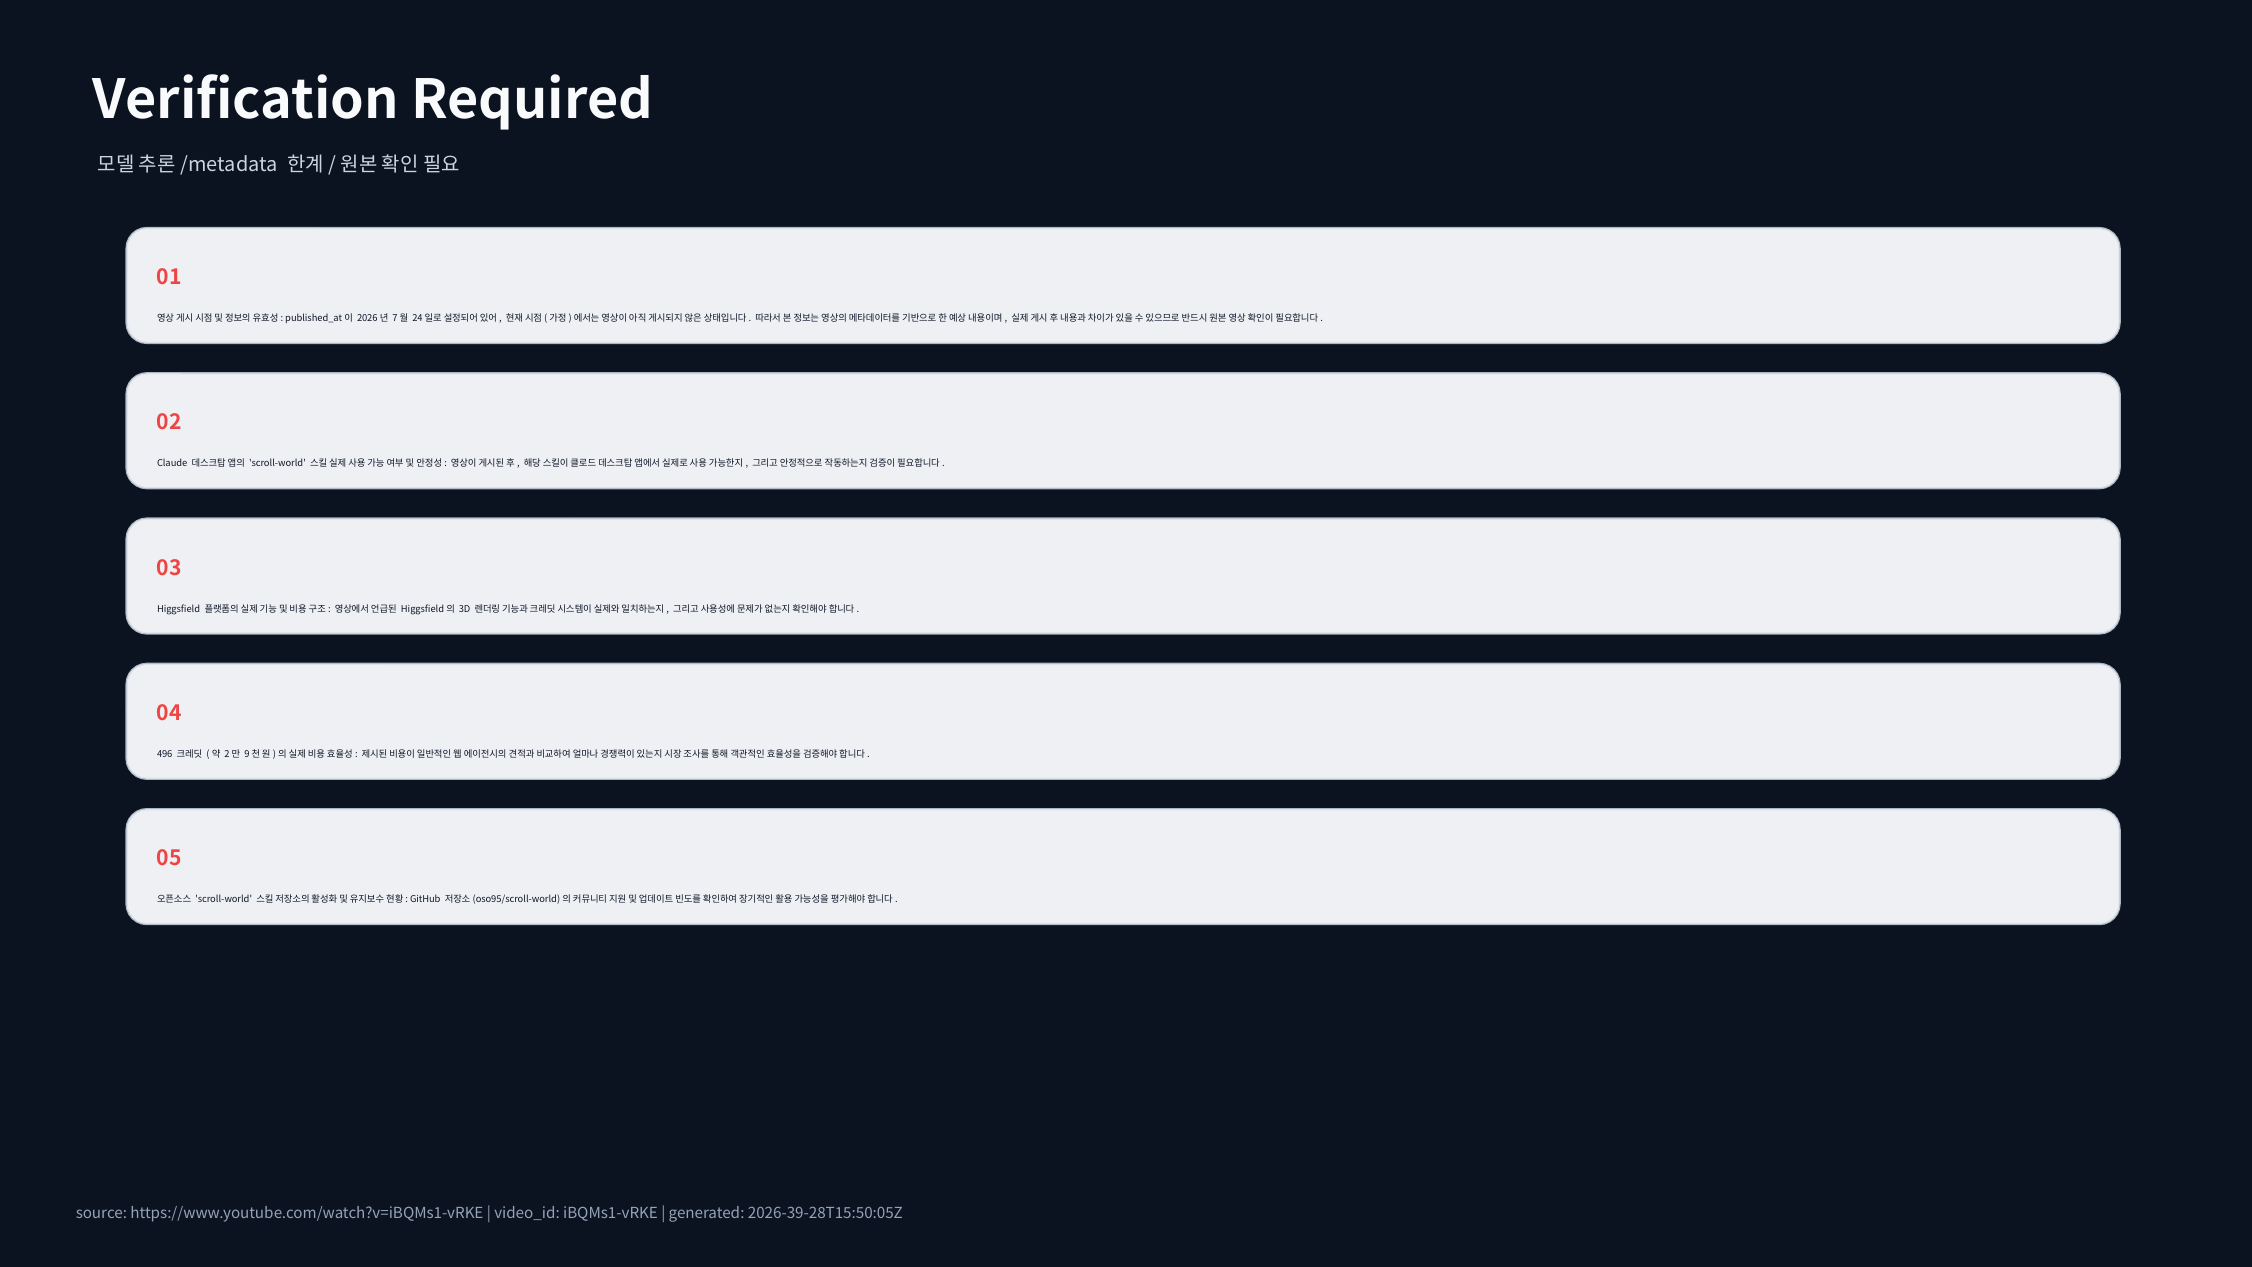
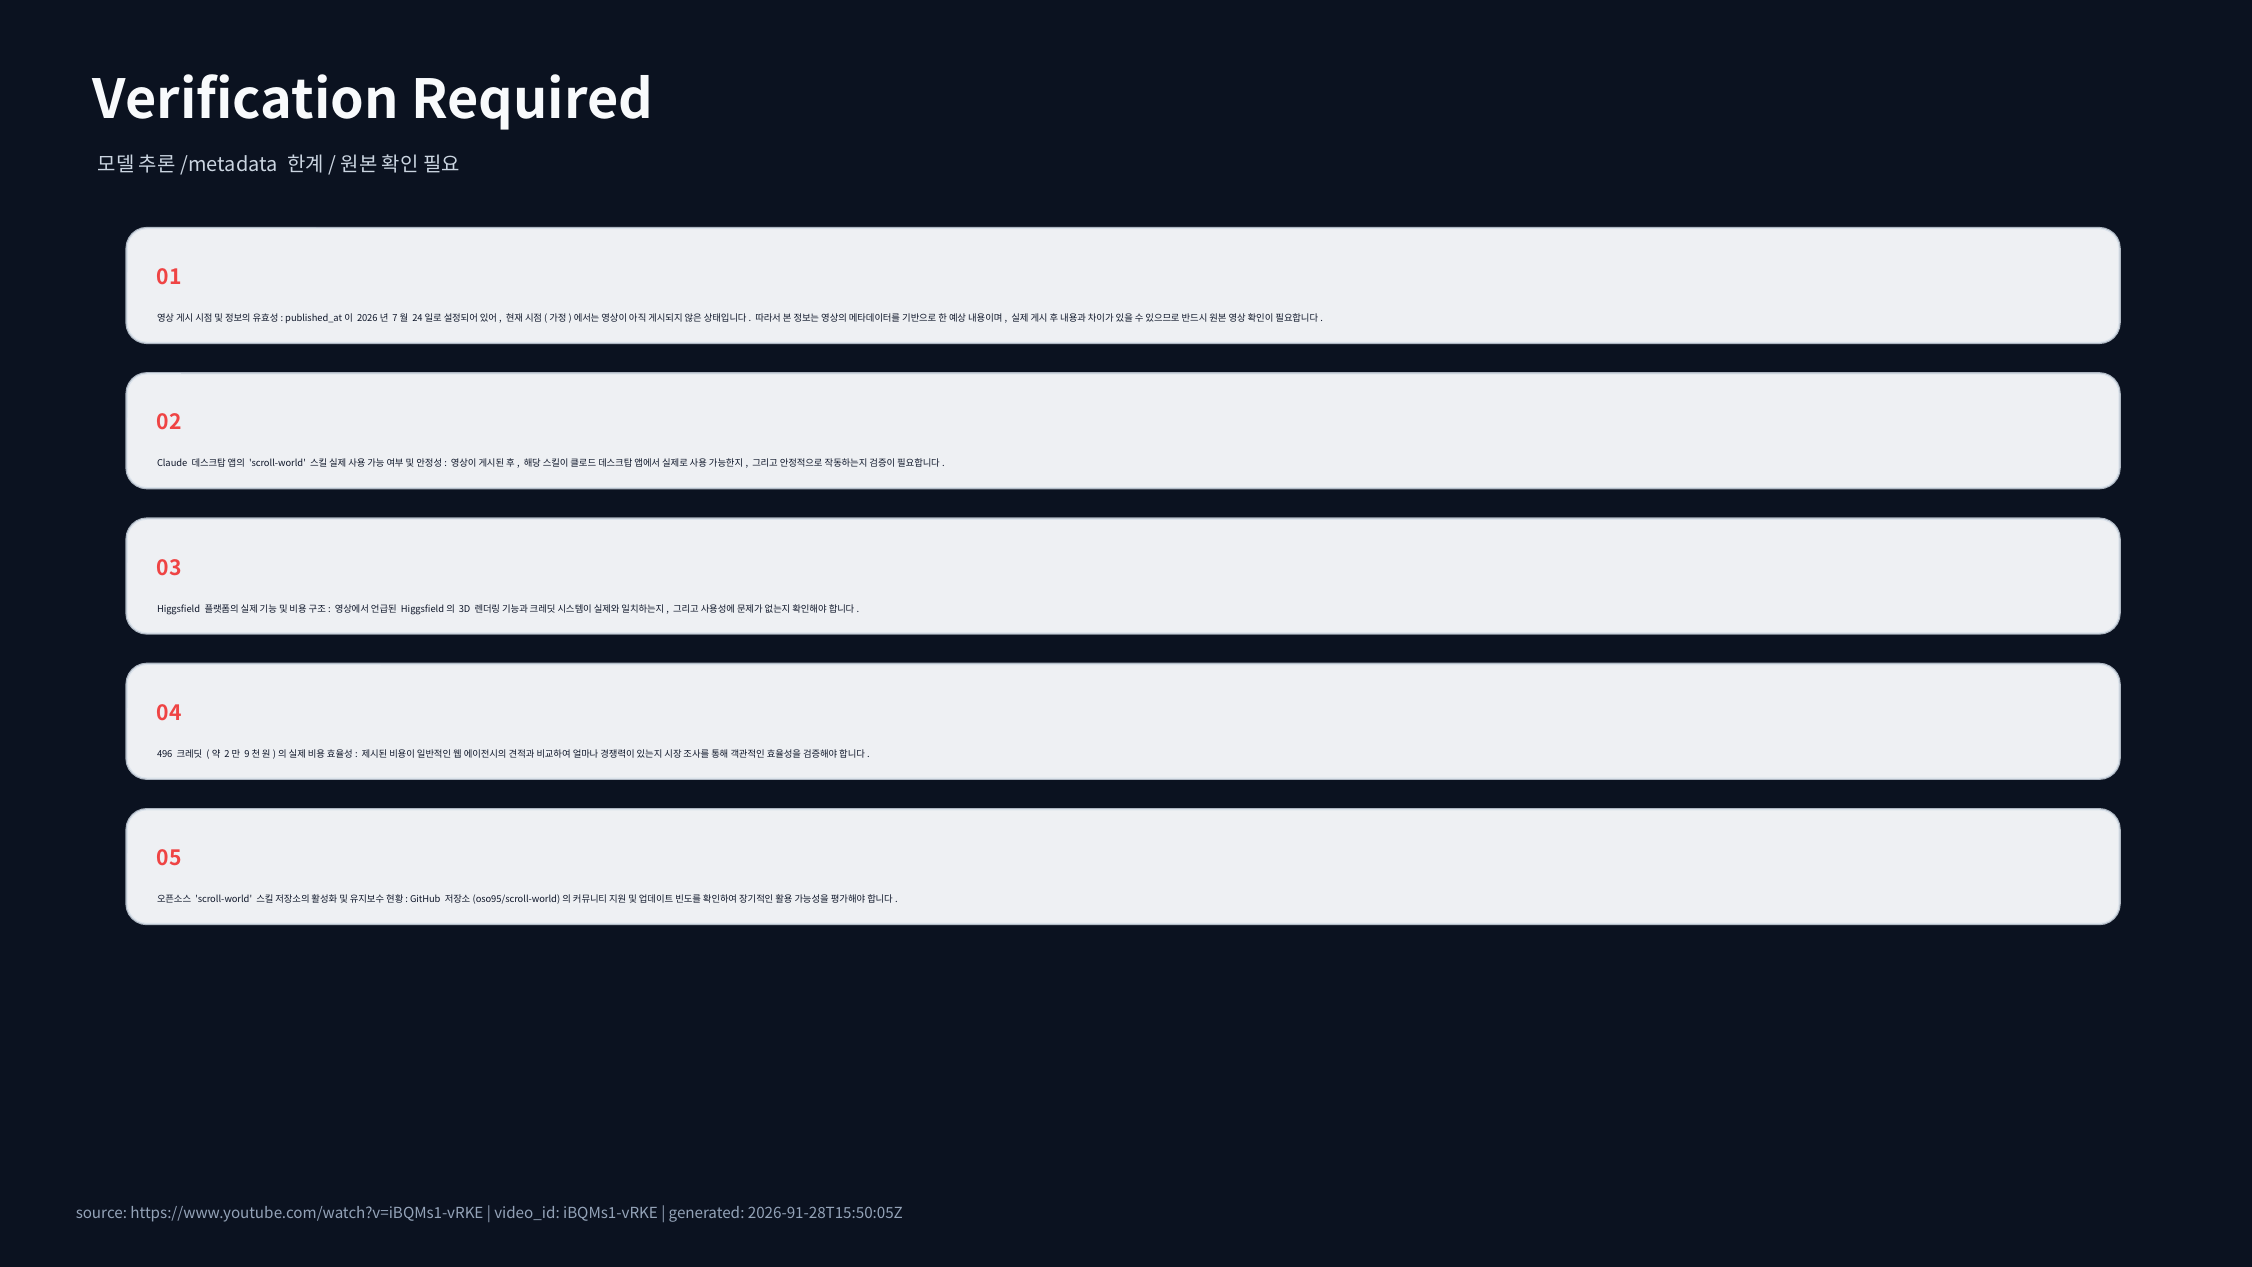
2026-39-28T15:50:05Z: 2026-39-28T15:50:05Z -> 2026-91-28T15:50:05Z (825, 1213)
